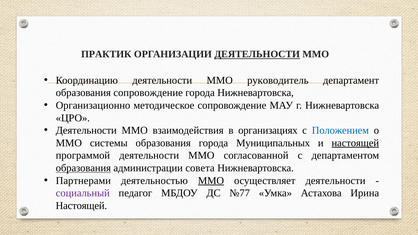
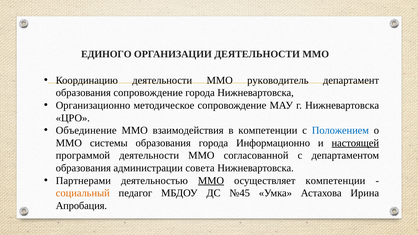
ПРАКТИК: ПРАКТИК -> ЕДИНОГО (106, 54)
ДЕЯТЕЛЬНОСТИ underline: present -> none (257, 54)
Деятельности: Деятельности -> Объединение (86, 130)
в организациях: организациях -> компетенции (268, 130)
Муниципальных: Муниципальных -> Информационно (273, 143)
образования underline: present -> none (83, 168)
осуществляет деятельности: деятельности -> компетенции (335, 181)
социальный colour: purple -> orange (83, 193)
№77: №77 -> №45 (240, 193)
Настоящей: Настоящей -> Апробация (81, 206)
